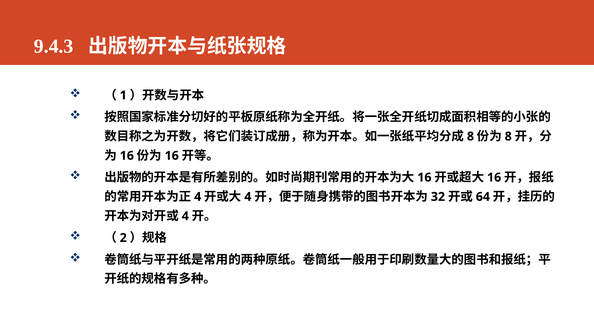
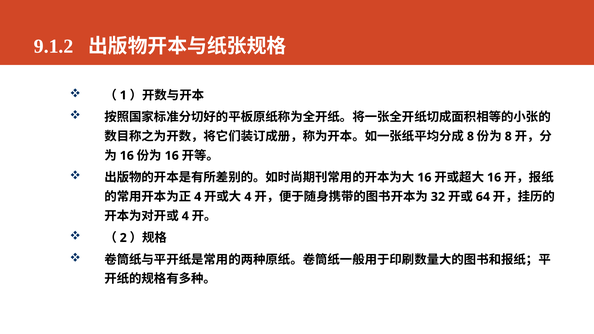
9.4.3: 9.4.3 -> 9.1.2 (54, 46)
